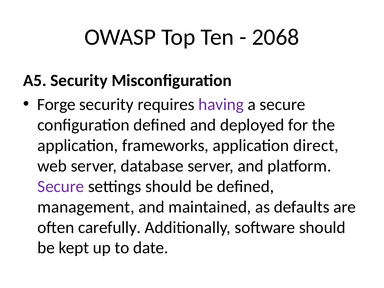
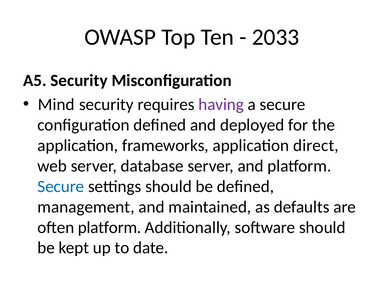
2068: 2068 -> 2033 (276, 37)
Forge: Forge -> Mind (56, 104)
Secure colour: purple -> blue (61, 186)
often carefully: carefully -> platform (110, 227)
